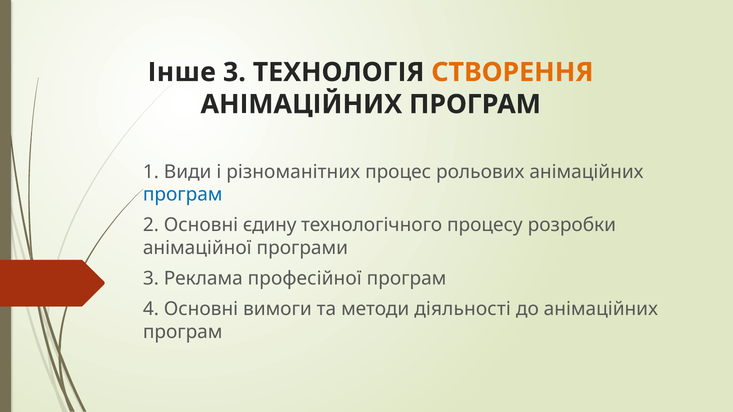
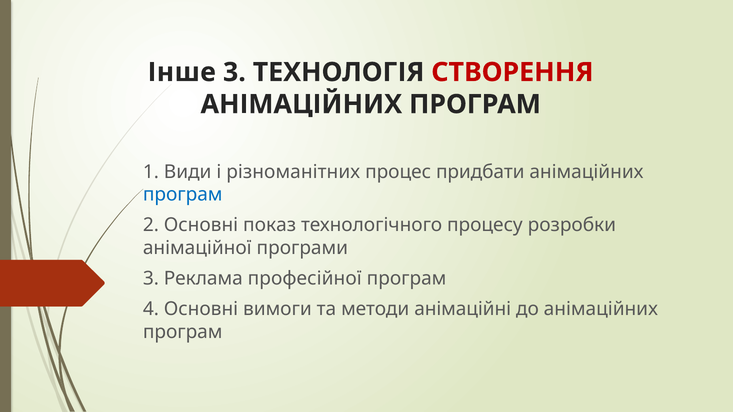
СТВОРЕННЯ colour: orange -> red (512, 72)
рольових: рольових -> придбати (480, 172)
єдину: єдину -> показ (270, 225)
діяльності: діяльності -> анімаційні (463, 309)
